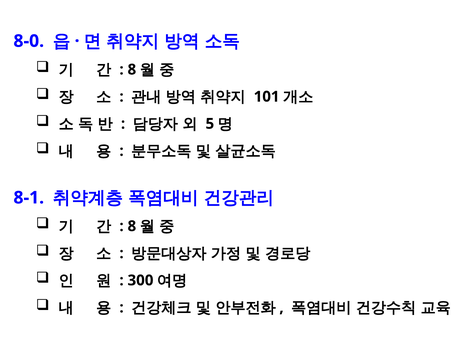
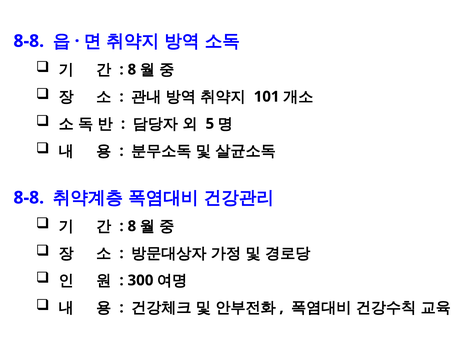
8-0: 8-0 -> 8-8 (29, 41)
8-1: 8-1 -> 8-8 (29, 198)
